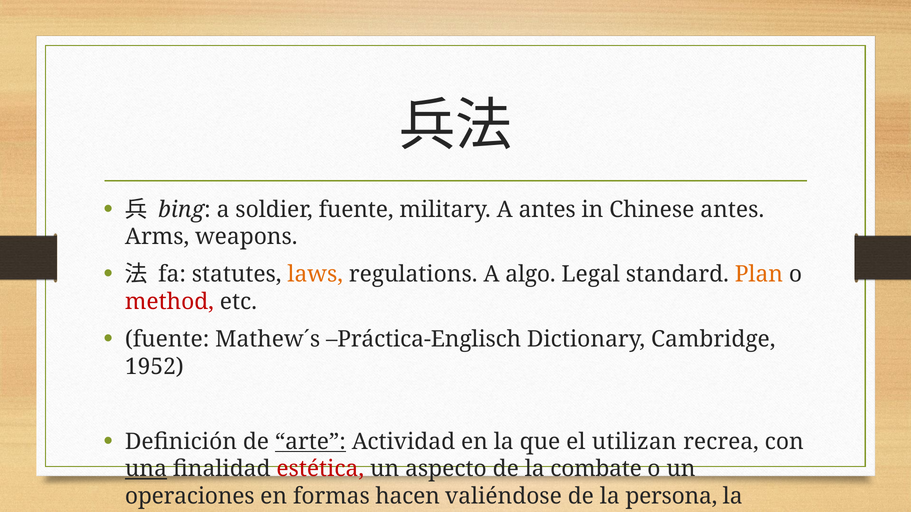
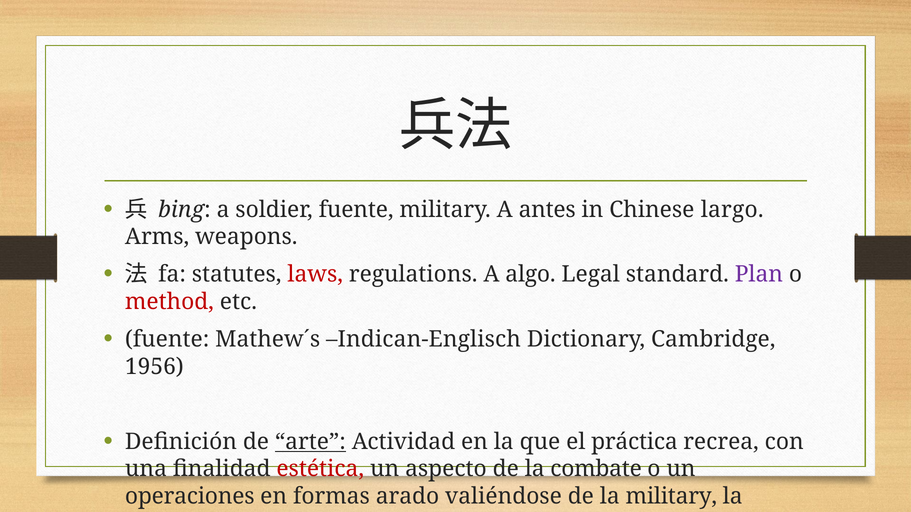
Chinese antes: antes -> largo (732, 210)
laws colour: orange -> red (315, 275)
Plan colour: orange -> purple (759, 275)
Práctica-Englisch: Práctica-Englisch -> Indican-Englisch (423, 340)
1952: 1952 -> 1956 (154, 367)
utilizan: utilizan -> práctica (634, 442)
una underline: present -> none (146, 469)
hacen: hacen -> arado (408, 497)
la persona: persona -> military (671, 497)
